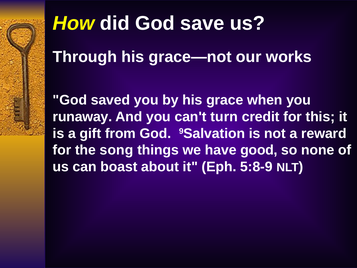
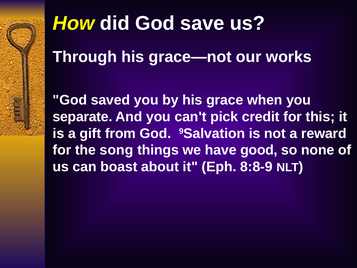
runaway: runaway -> separate (82, 117)
turn: turn -> pick (224, 117)
5:8-9: 5:8-9 -> 8:8-9 (256, 167)
